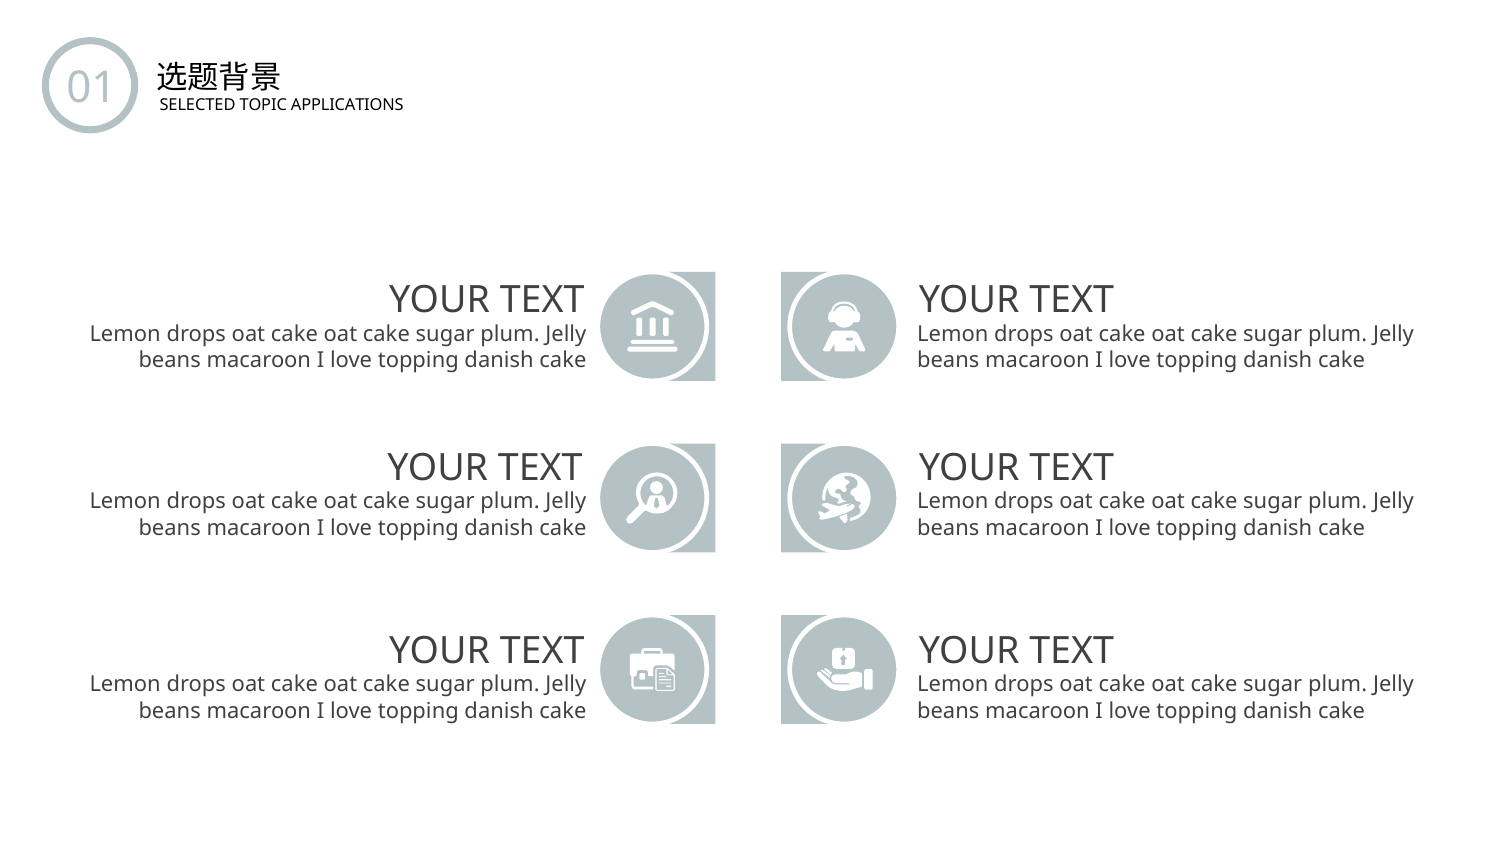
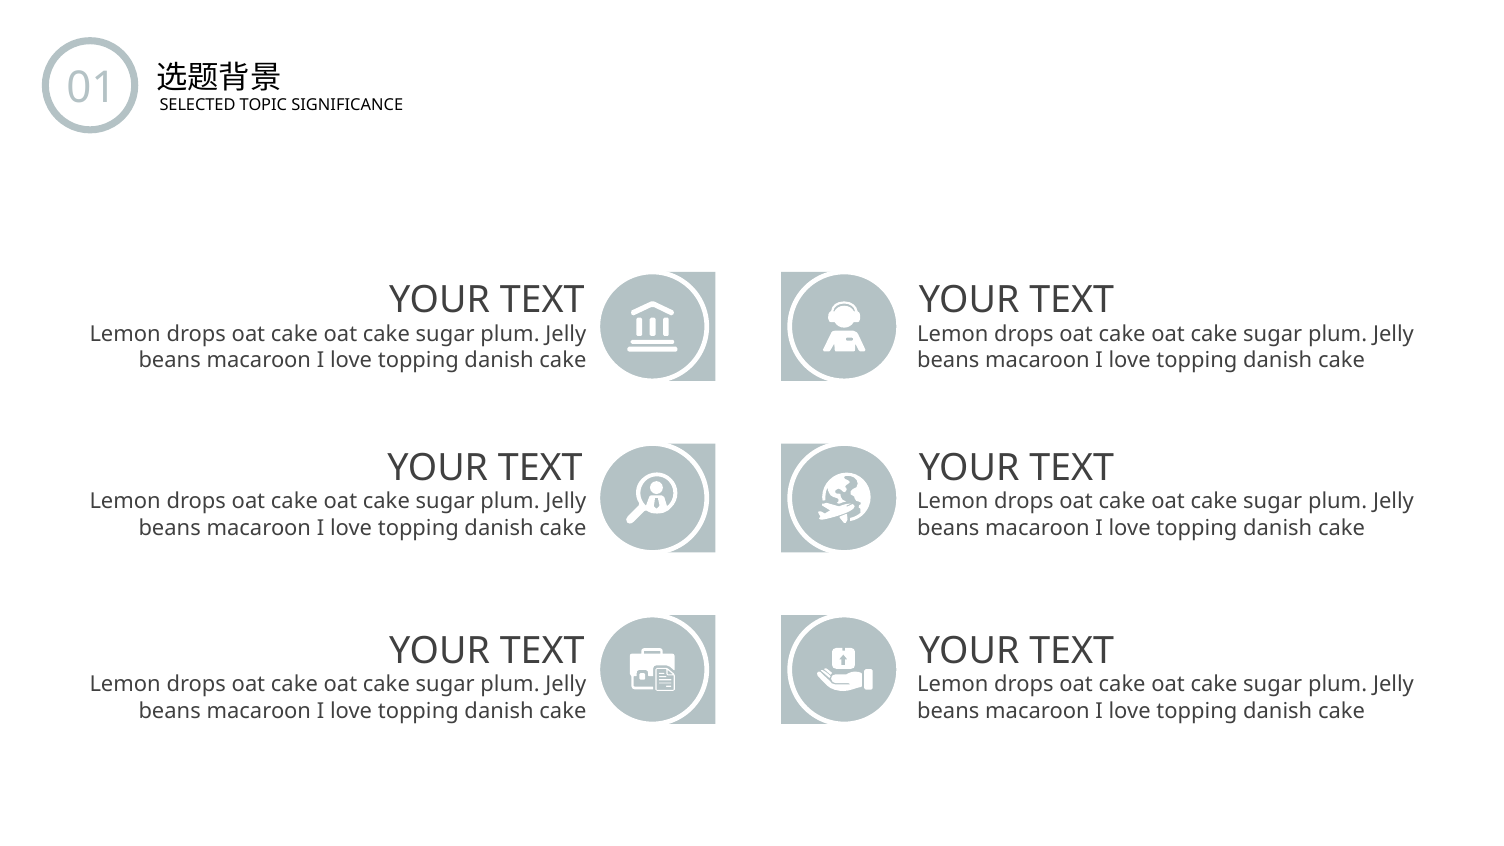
APPLICATIONS: APPLICATIONS -> SIGNIFICANCE (347, 105)
